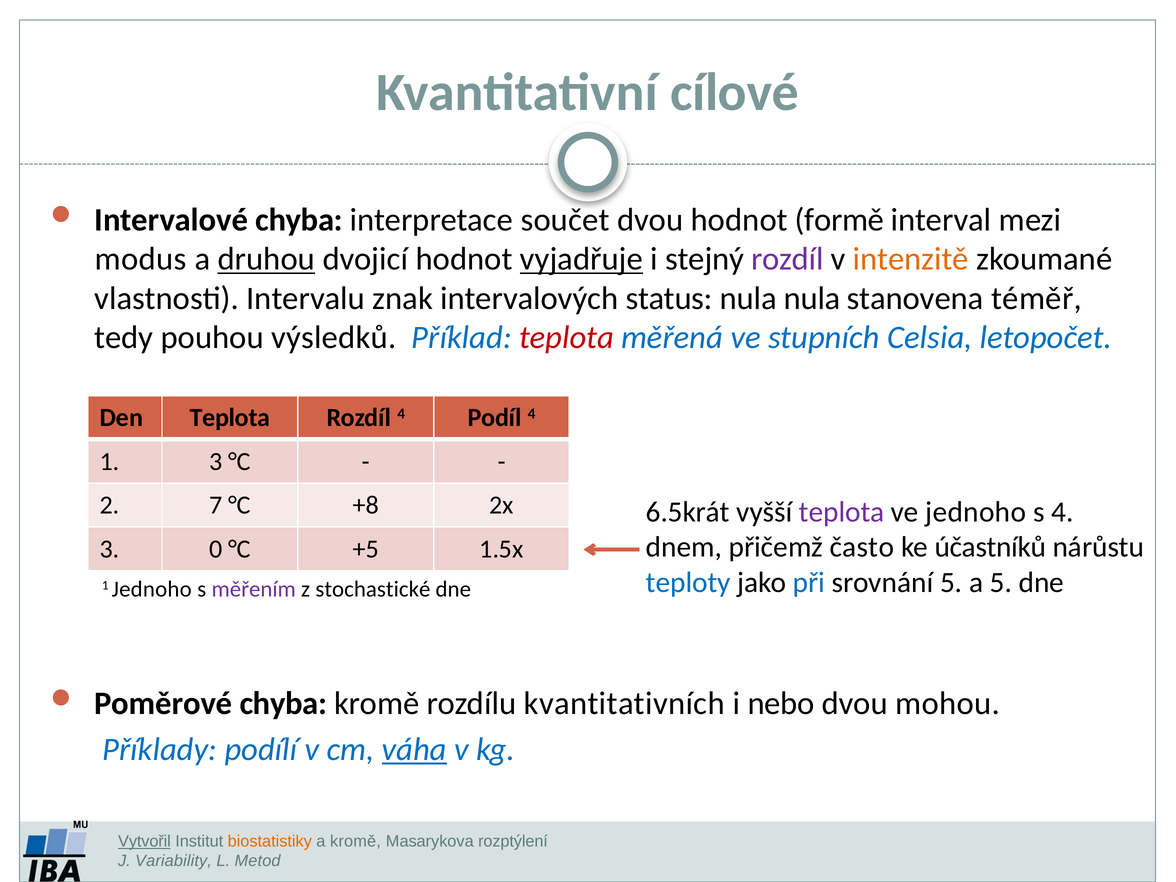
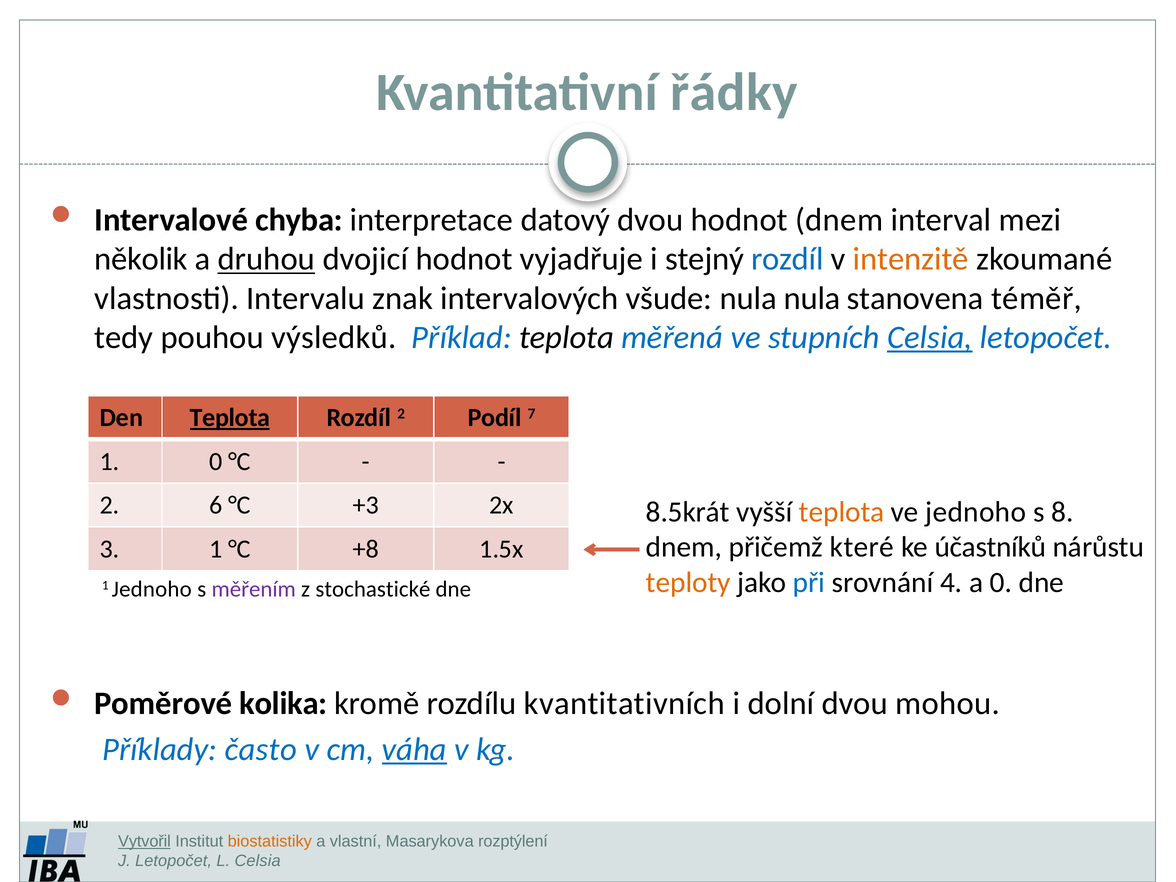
cílové: cílové -> řádky (734, 92)
součet: součet -> datový (565, 220)
hodnot formě: formě -> dnem (839, 220)
modus: modus -> několik (141, 259)
vyjadřuje underline: present -> none (581, 259)
rozdíl colour: purple -> blue (787, 259)
status: status -> všude (669, 298)
teplota colour: red -> black (566, 338)
Celsia underline: none -> present (930, 338)
Teplota underline: none -> present (230, 418)
Rozdíl 4: 4 -> 2 (401, 414)
Podíl 4: 4 -> 7 (532, 414)
1 3: 3 -> 0 (216, 462)
7: 7 -> 6 (216, 505)
+8: +8 -> +3 (366, 505)
6.5krát: 6.5krát -> 8.5krát (688, 512)
teplota colour: purple -> orange (842, 512)
s 4: 4 -> 8 (1063, 512)
často: často -> které (862, 547)
3 0: 0 -> 1 (216, 549)
+5: +5 -> +8 (366, 549)
teploty colour: blue -> orange (688, 582)
srovnání 5: 5 -> 4 (951, 582)
a 5: 5 -> 0 (1001, 582)
Poměrové chyba: chyba -> kolika (283, 704)
nebo: nebo -> dolní (781, 704)
podílí: podílí -> často (261, 749)
a kromě: kromě -> vlastní (356, 841)
J Variability: Variability -> Letopočet (174, 861)
L Metod: Metod -> Celsia (258, 861)
